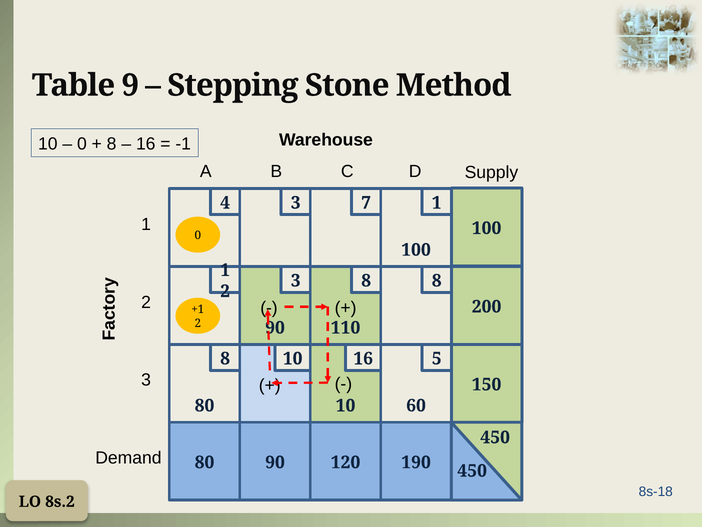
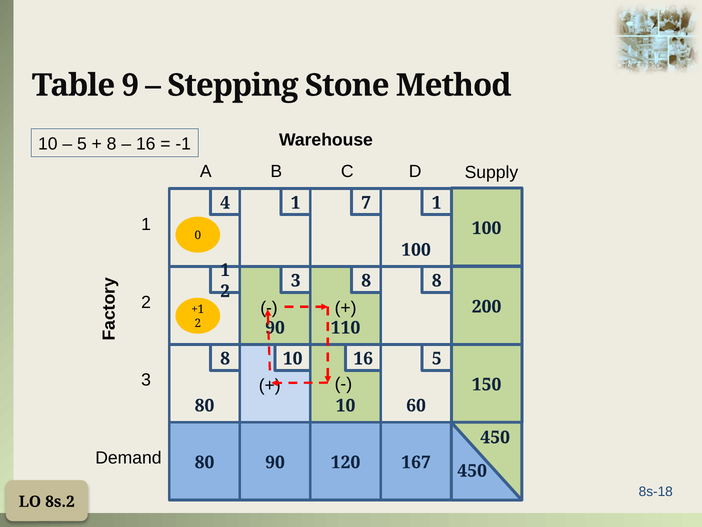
0: 0 -> 5 (82, 144)
4 3: 3 -> 1 (296, 203)
190: 190 -> 167 (416, 462)
